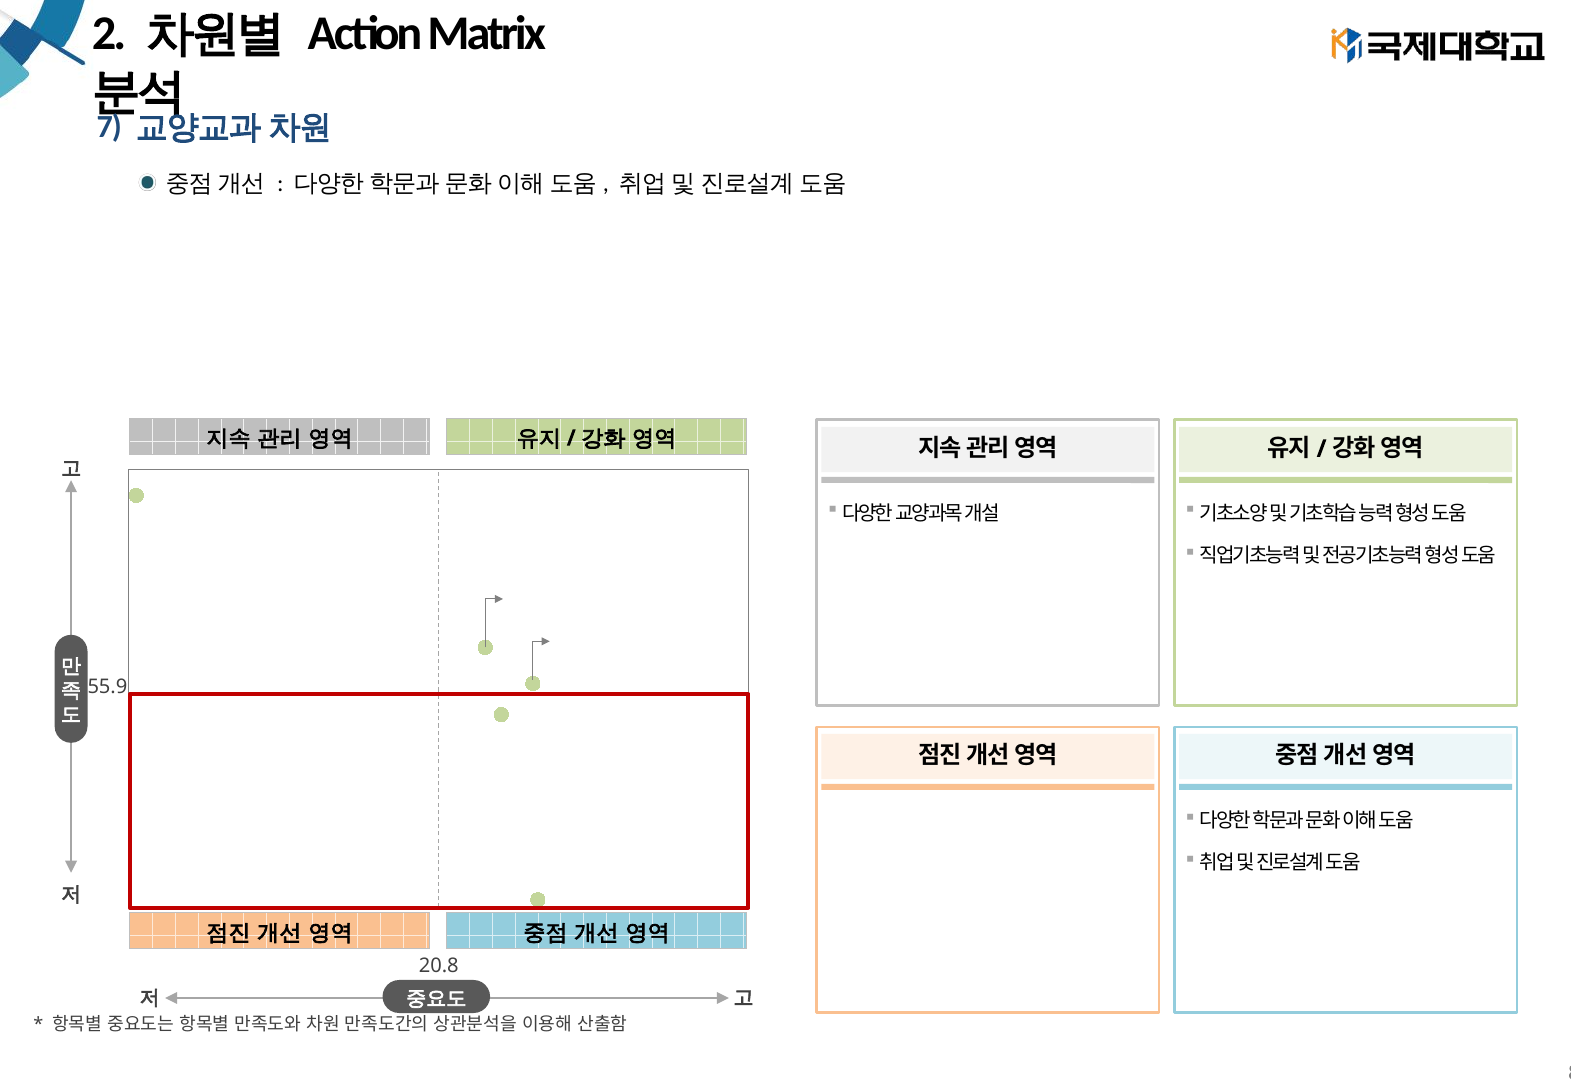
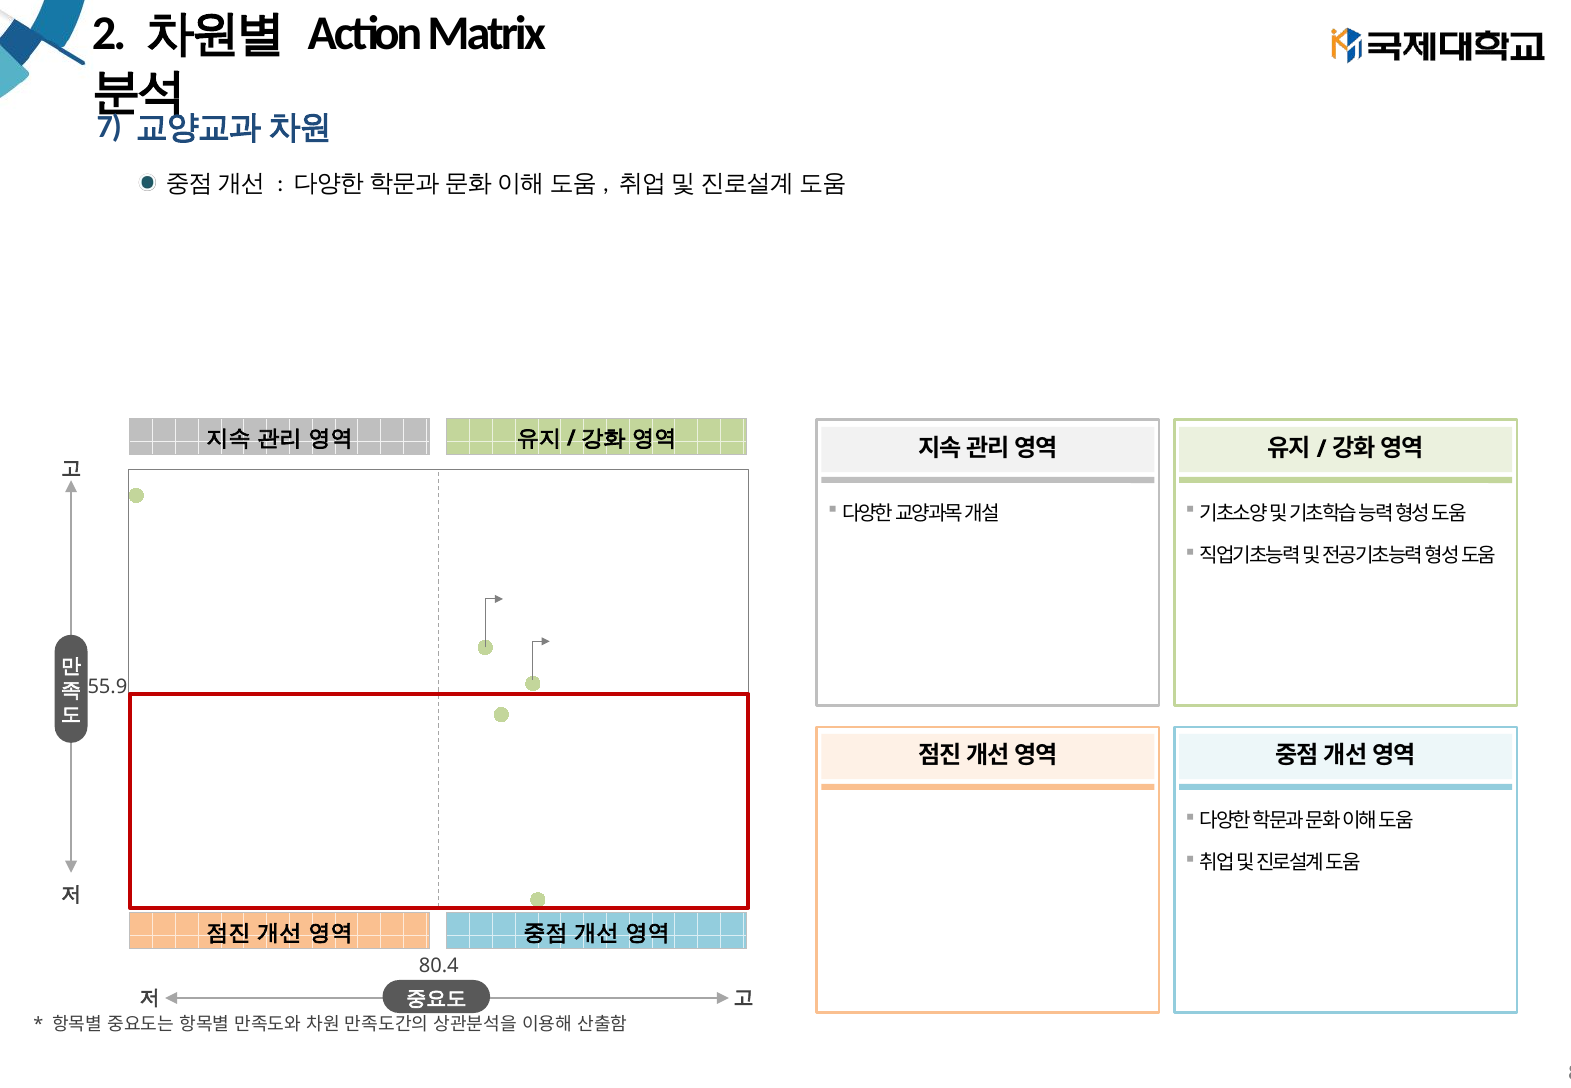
20.8: 20.8 -> 80.4 (439, 966)
